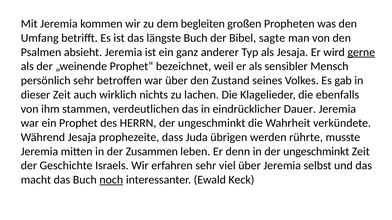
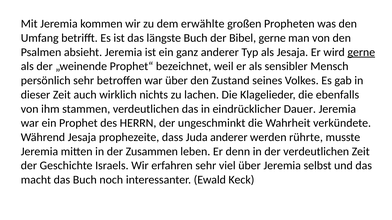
begleiten: begleiten -> erwählte (203, 24)
Bibel sagte: sagte -> gerne (272, 38)
Juda übrigen: übrigen -> anderer (229, 138)
in der ungeschminkt: ungeschminkt -> verdeutlichen (316, 152)
noch underline: present -> none (111, 180)
